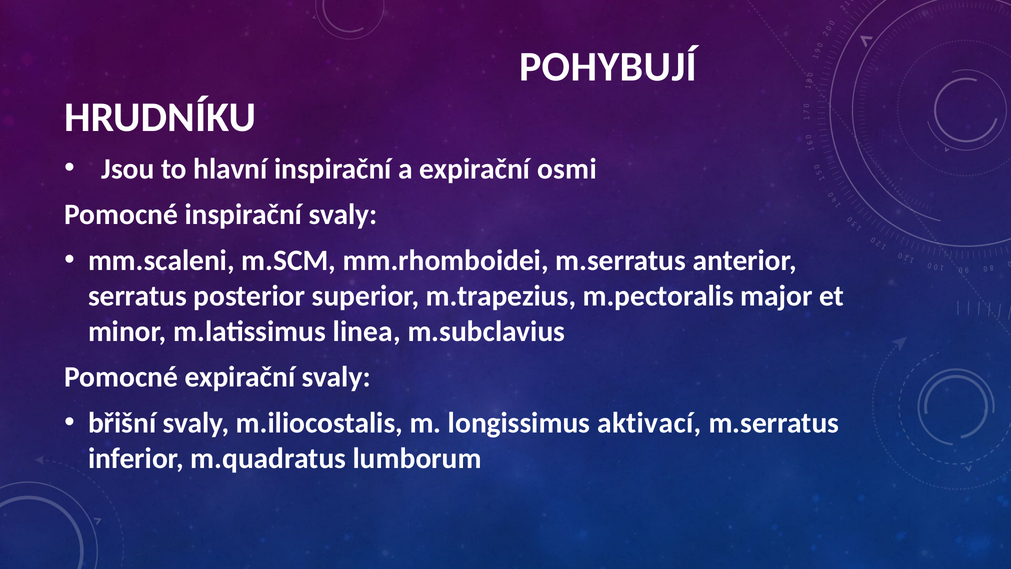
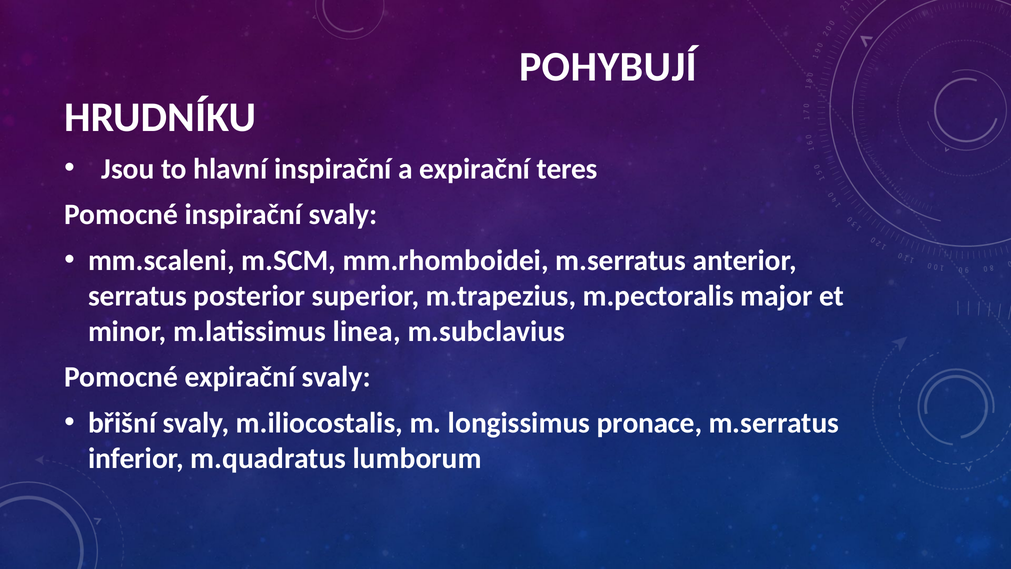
osmi: osmi -> teres (567, 169)
aktivací: aktivací -> pronace (650, 423)
